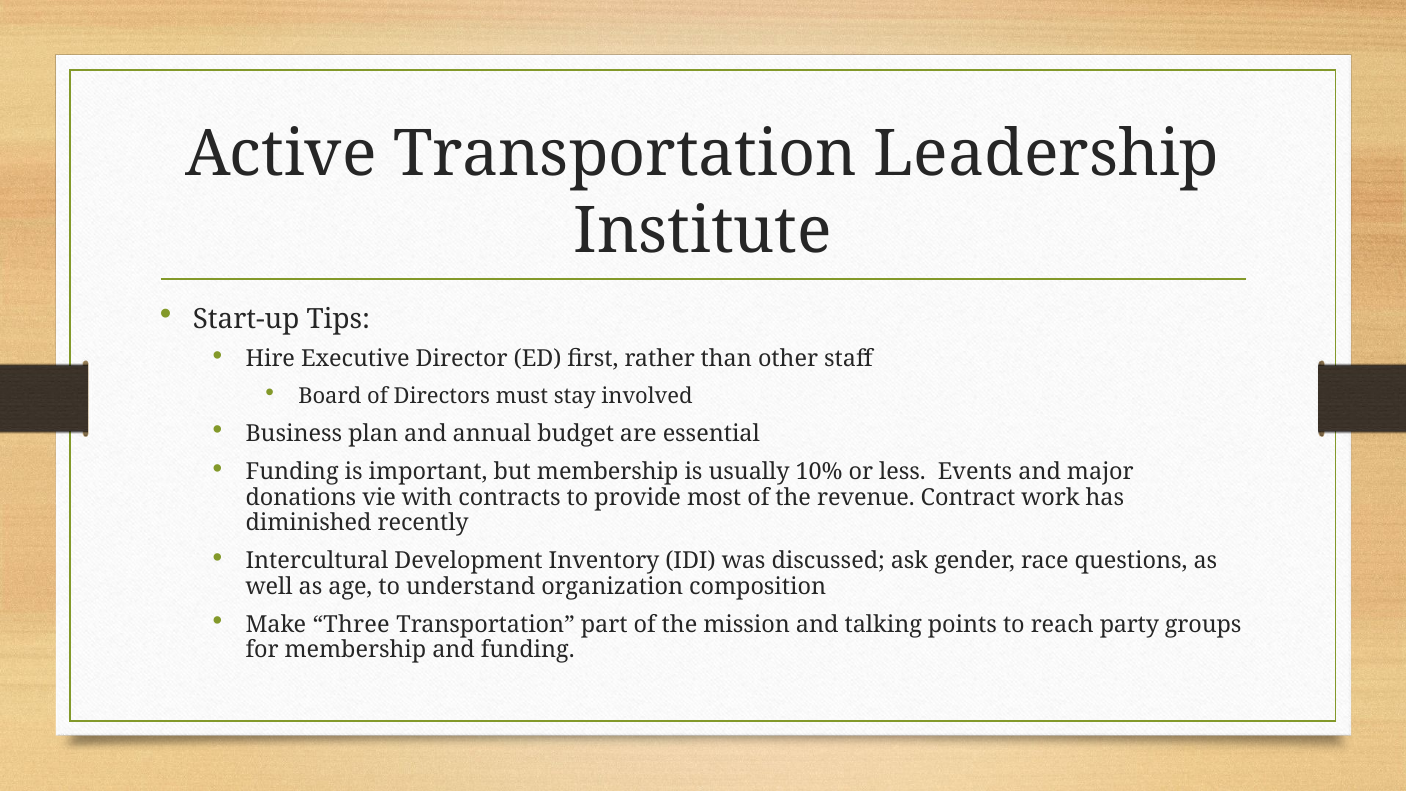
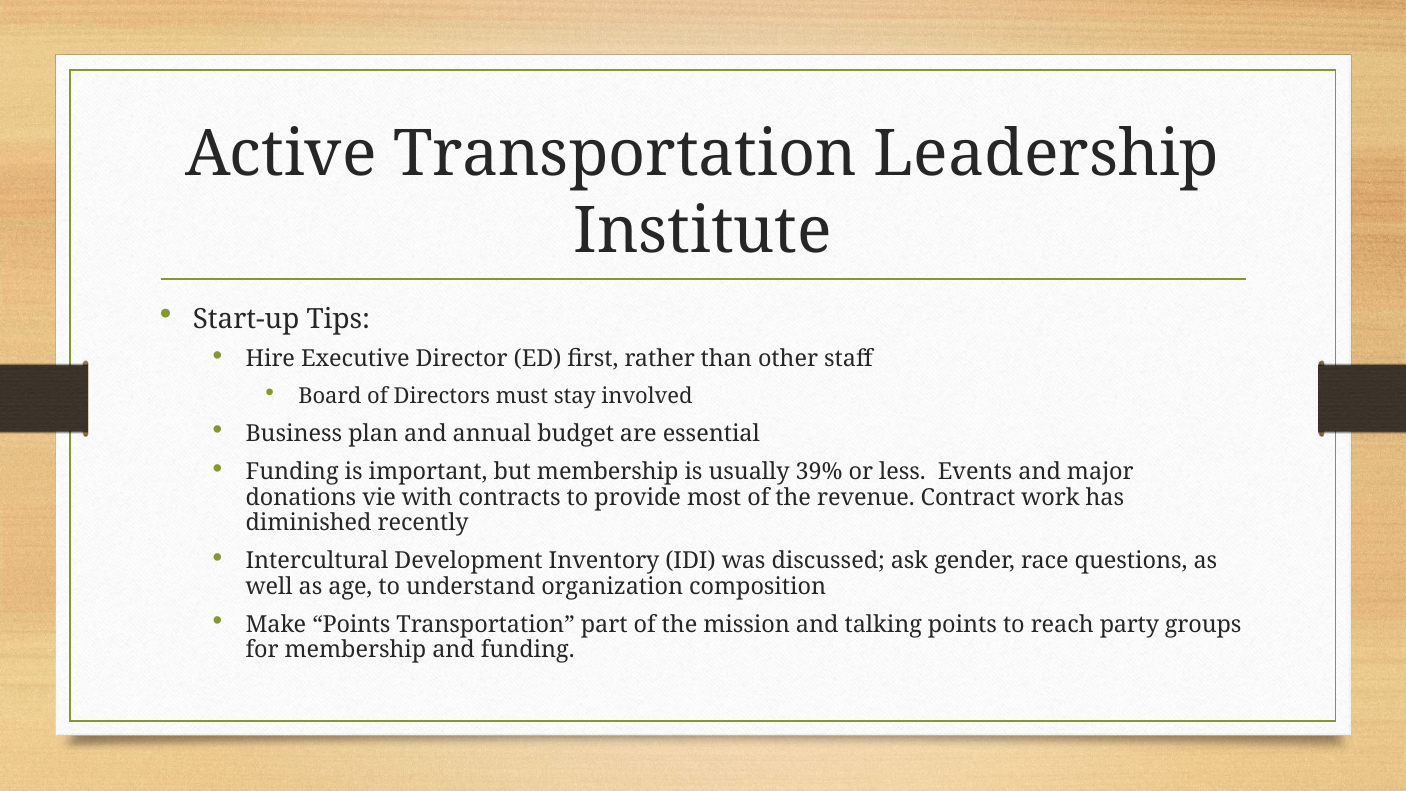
10%: 10% -> 39% (819, 472)
Make Three: Three -> Points (351, 625)
